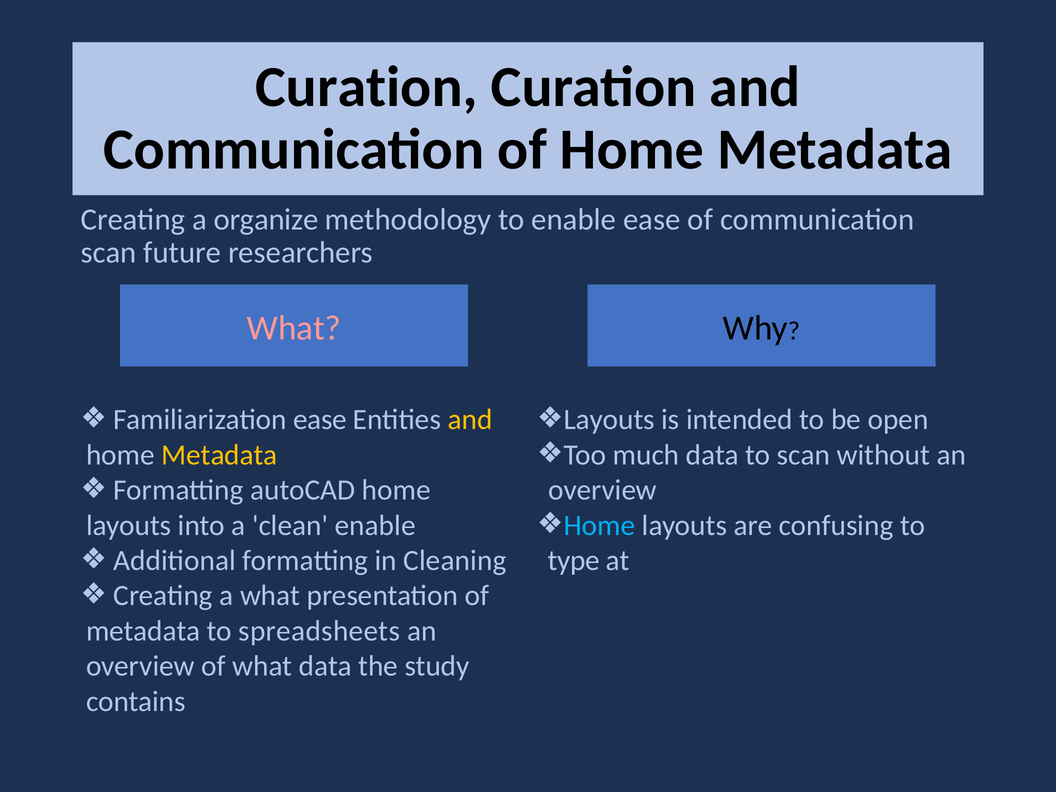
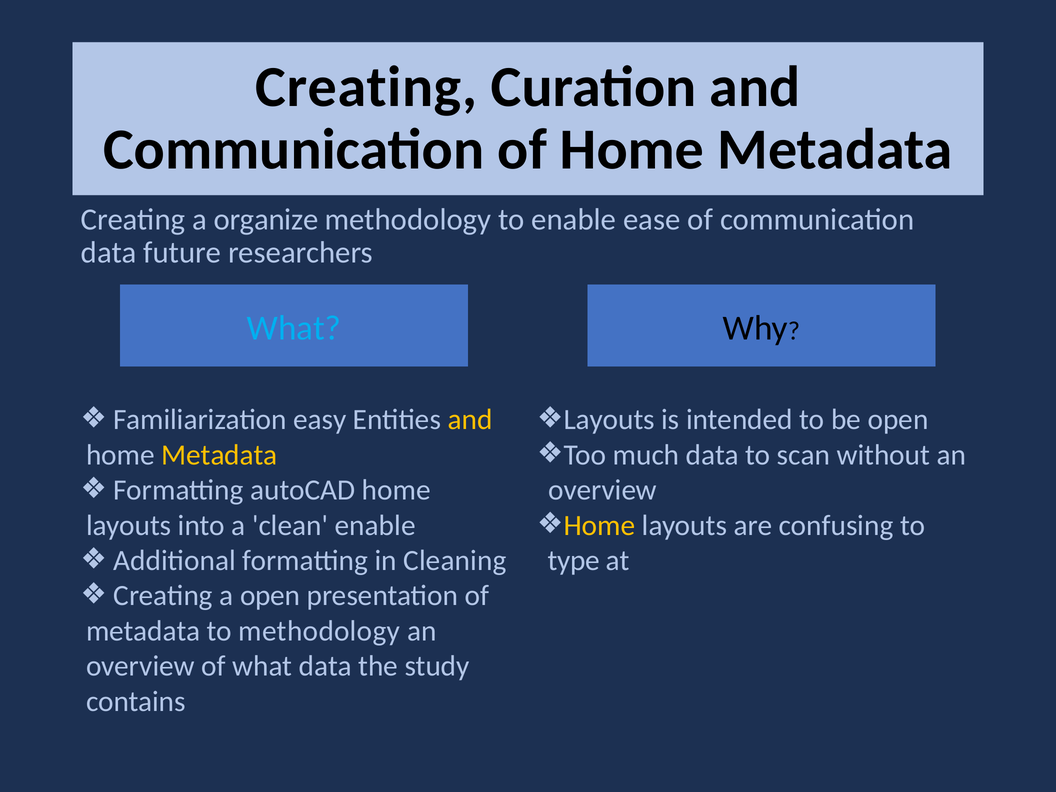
Curation: Curation -> Creating (366, 87)
scan: scan -> data (109, 253)
What colour: pink -> light blue (294, 328)
Familiarization ease: ease -> easy (320, 420)
Home colour: light blue -> yellow (599, 525)
a what: what -> open (270, 596)
to spreadsheets: spreadsheets -> methodology (319, 631)
